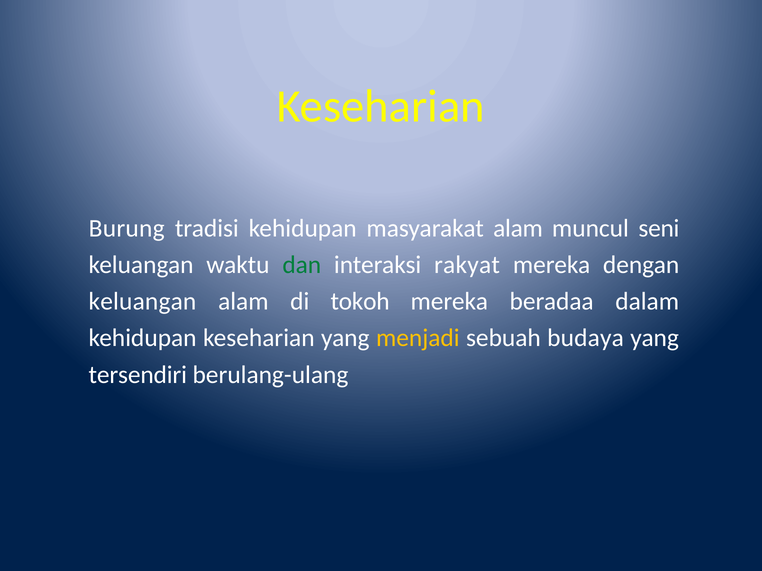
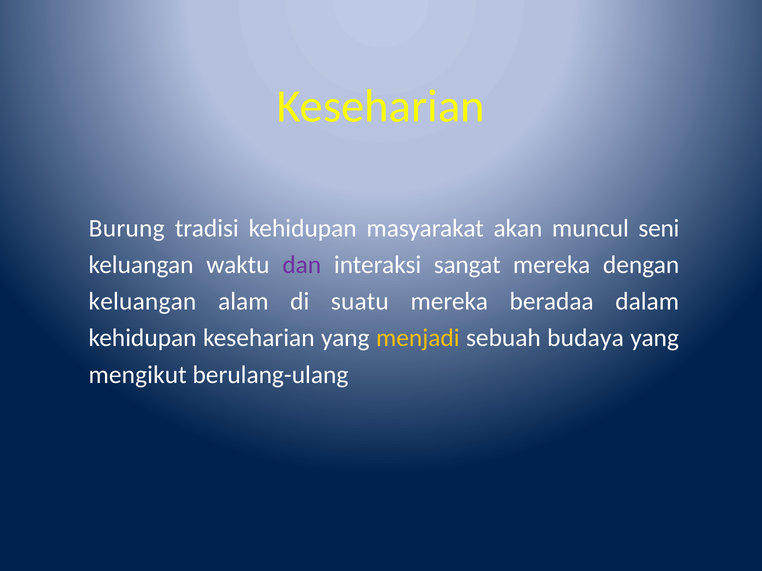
masyarakat alam: alam -> akan (518, 229)
dan colour: green -> purple (302, 265)
rakyat: rakyat -> sangat (467, 265)
tokoh: tokoh -> suatu (360, 302)
tersendiri: tersendiri -> mengikut (138, 375)
